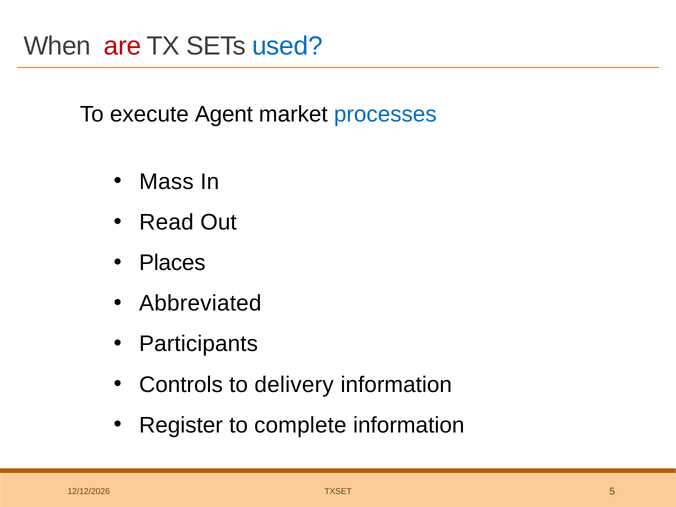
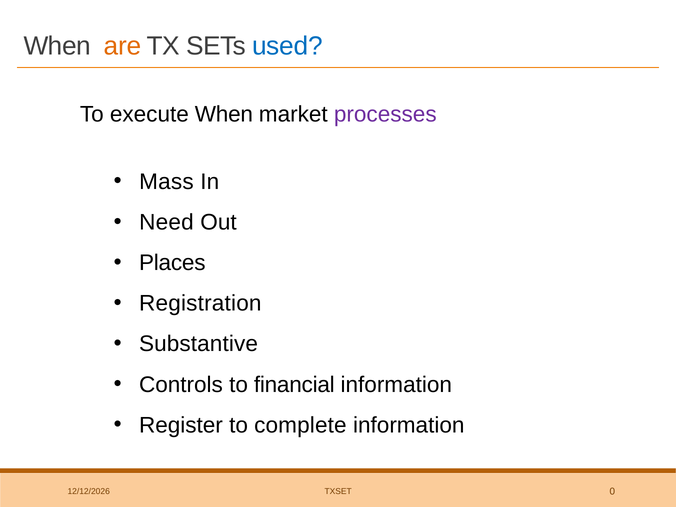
are colour: red -> orange (123, 46)
execute Agent: Agent -> When (224, 114)
processes colour: blue -> purple (385, 114)
Read: Read -> Need (166, 222)
Abbreviated: Abbreviated -> Registration (200, 303)
Participants: Participants -> Substantive (198, 344)
delivery: delivery -> financial (294, 385)
5: 5 -> 0 (612, 492)
